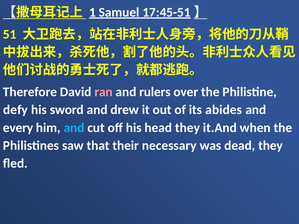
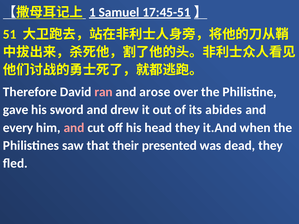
rulers: rulers -> arose (155, 92)
defy: defy -> gave (16, 110)
and colour: light blue -> pink (74, 128)
necessary: necessary -> presented (169, 146)
